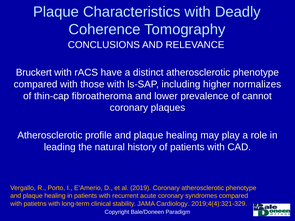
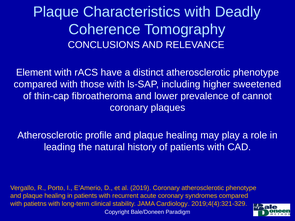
Bruckert: Bruckert -> Element (34, 72)
normalizes: normalizes -> sweetened (257, 84)
